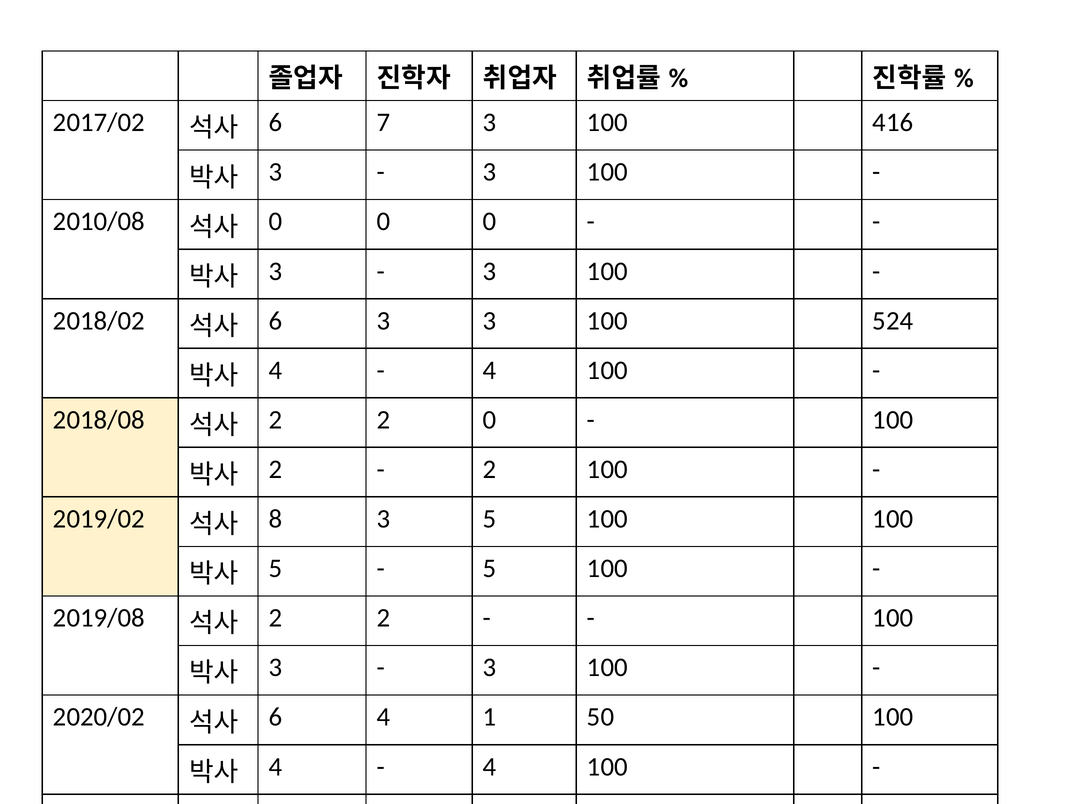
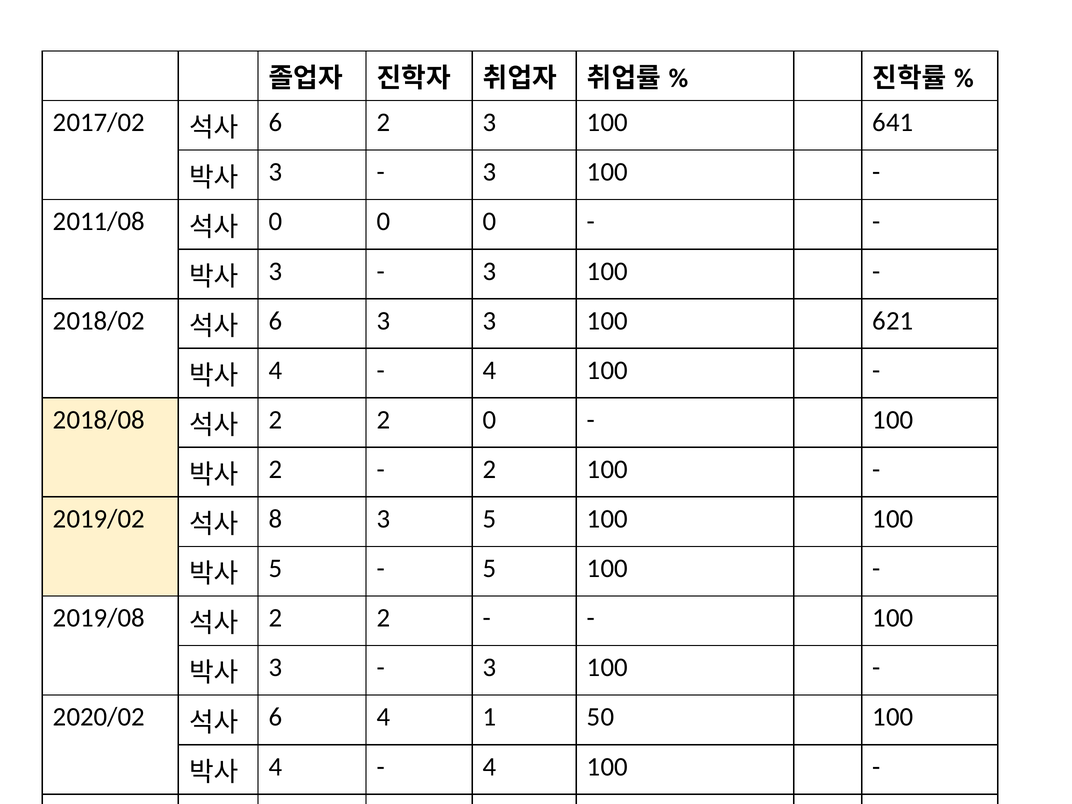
6 7: 7 -> 2 (383, 123)
416: 416 -> 641 (893, 123)
2010/08: 2010/08 -> 2011/08 (99, 222)
524: 524 -> 621 (893, 321)
